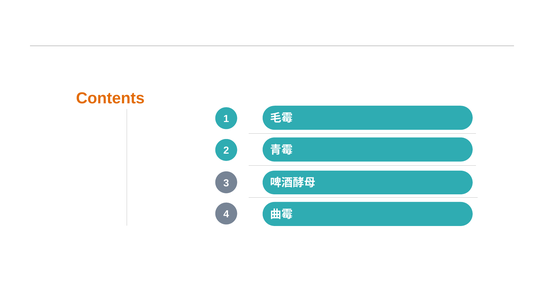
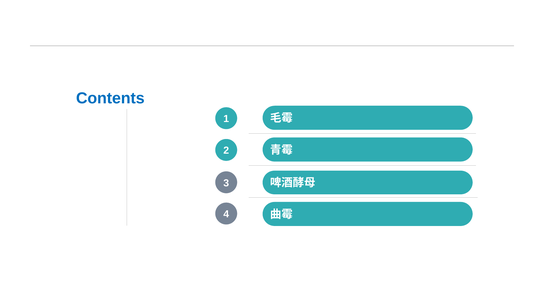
Contents colour: orange -> blue (110, 98)
